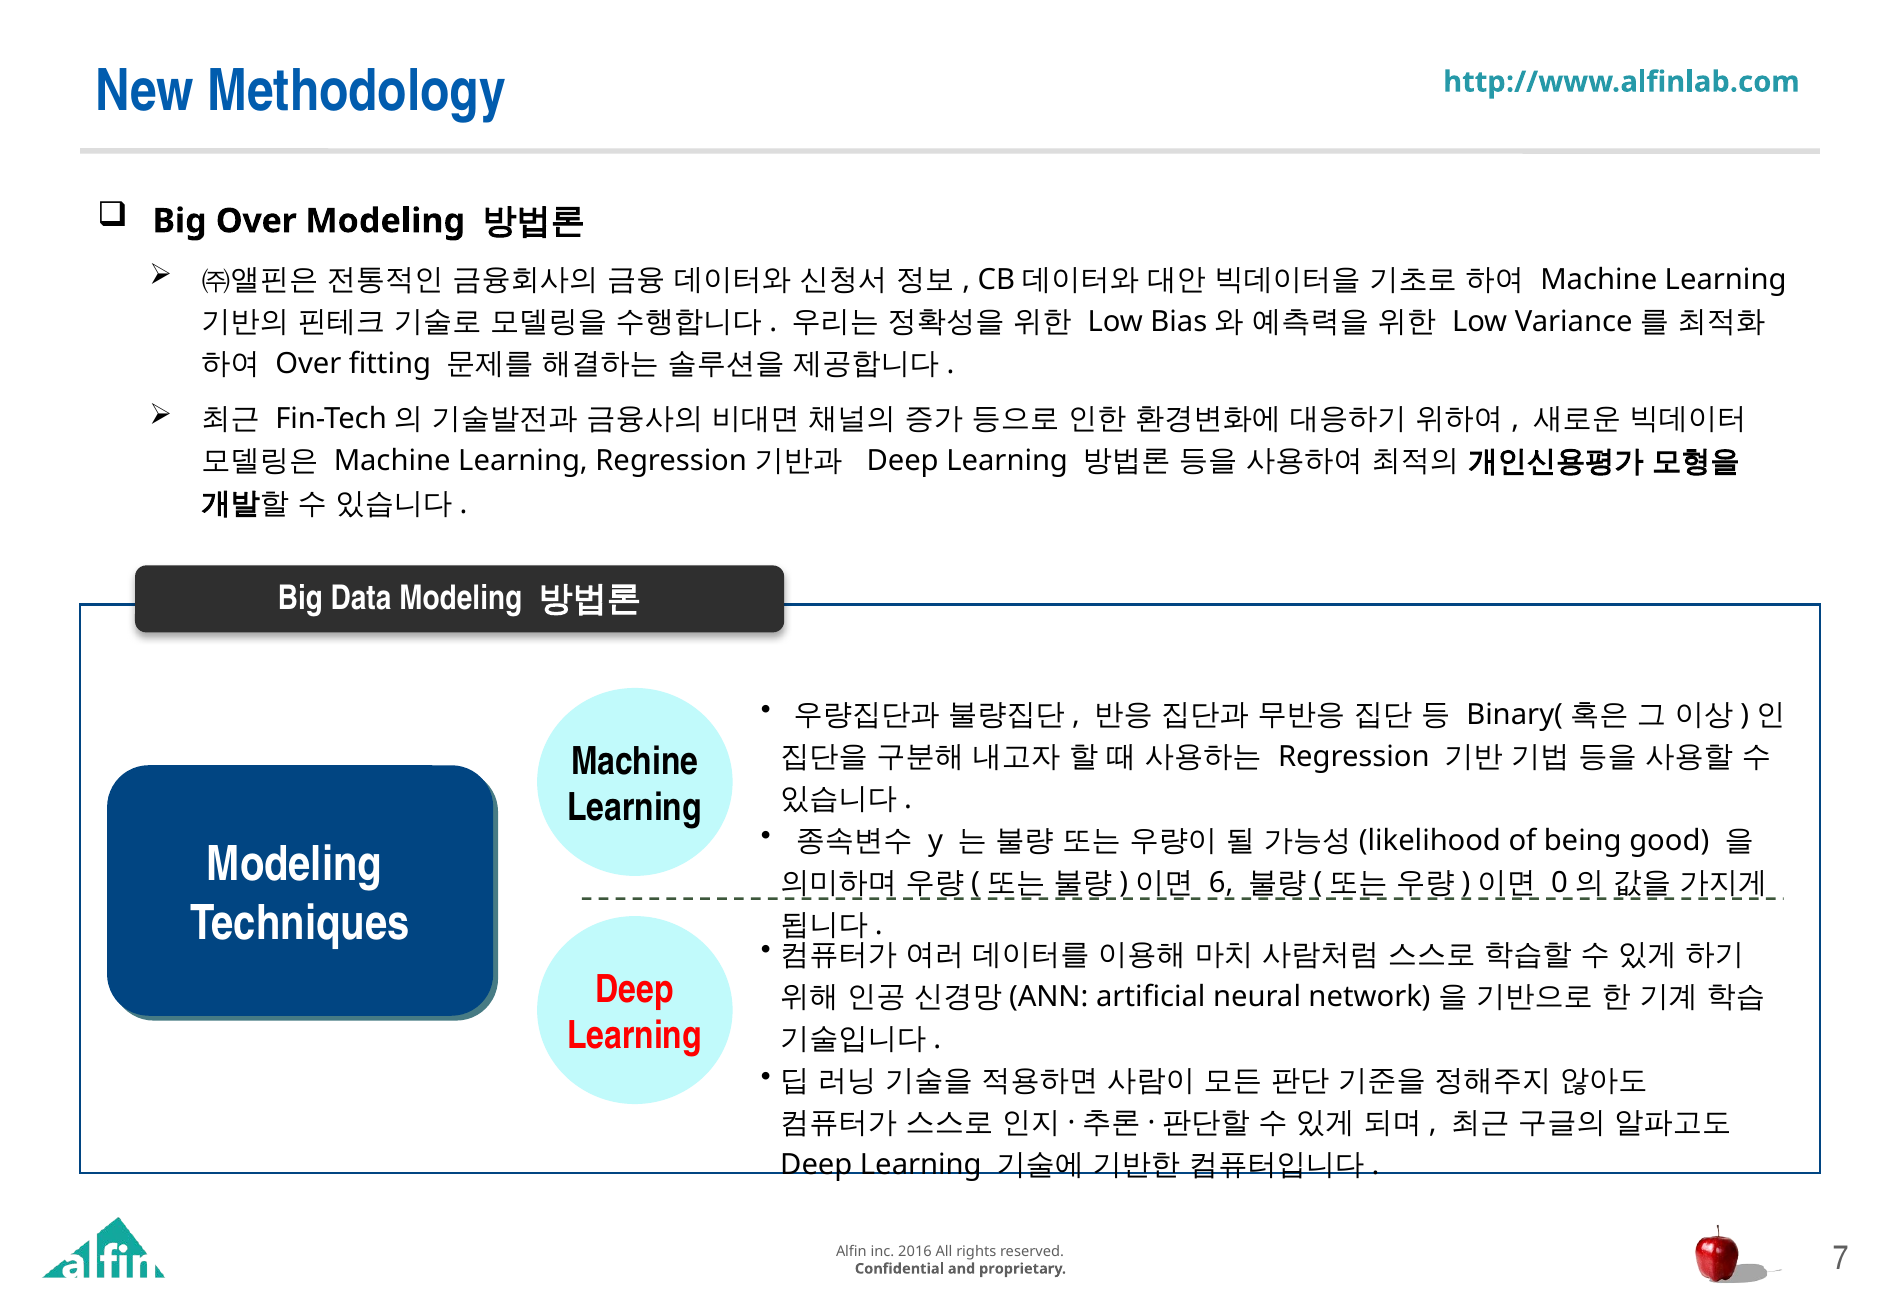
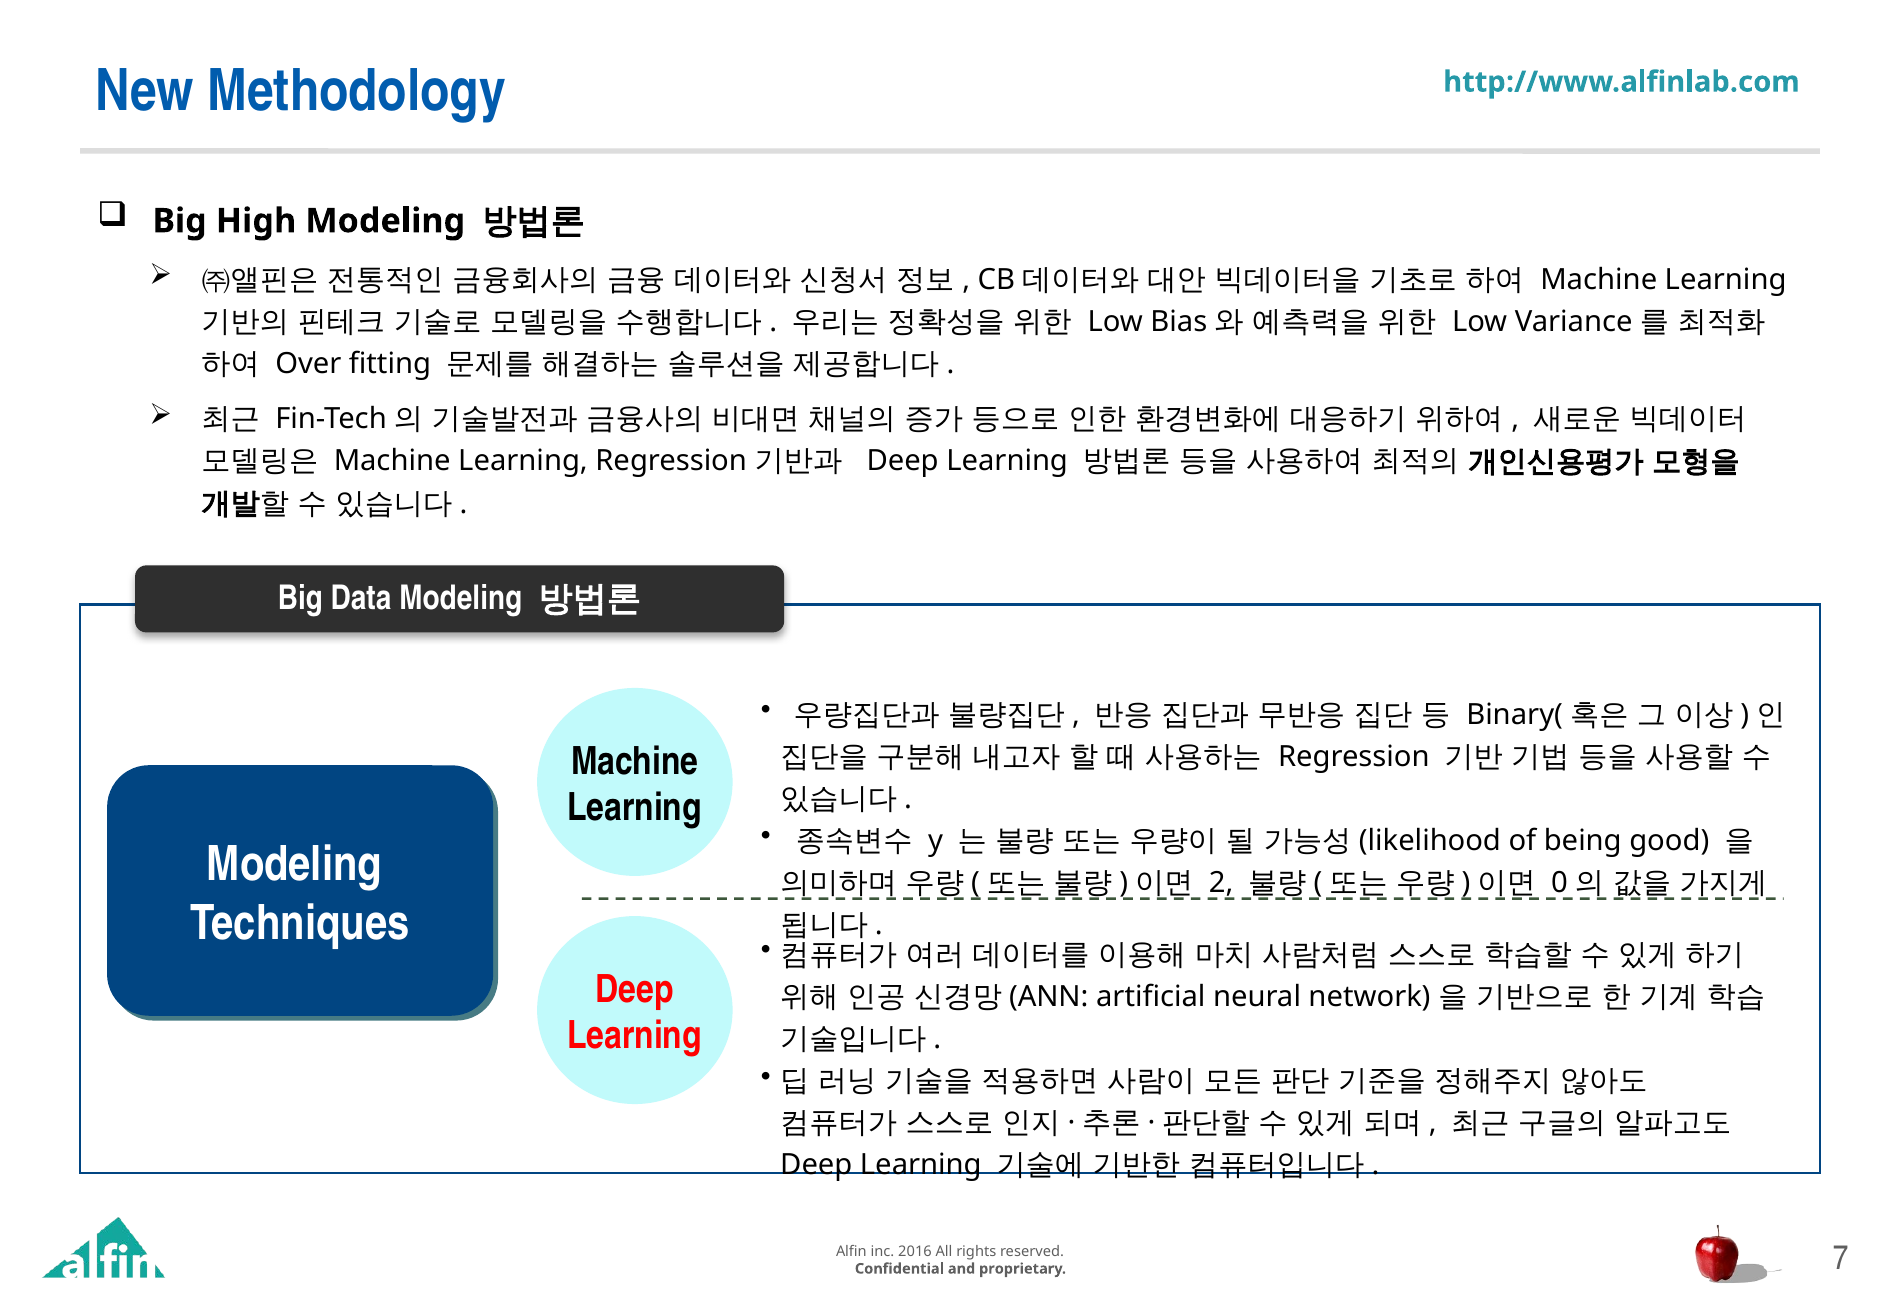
Big Over: Over -> High (256, 221)
6: 6 -> 2 (1221, 883)
